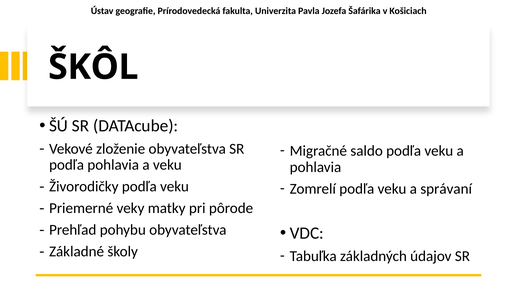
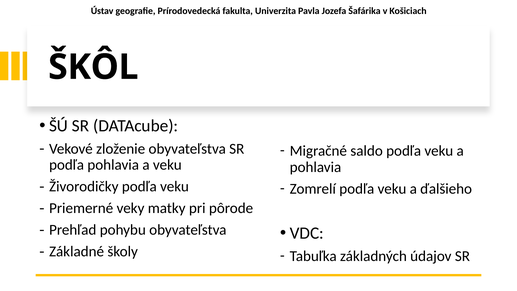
správaní: správaní -> ďalšieho (446, 189)
